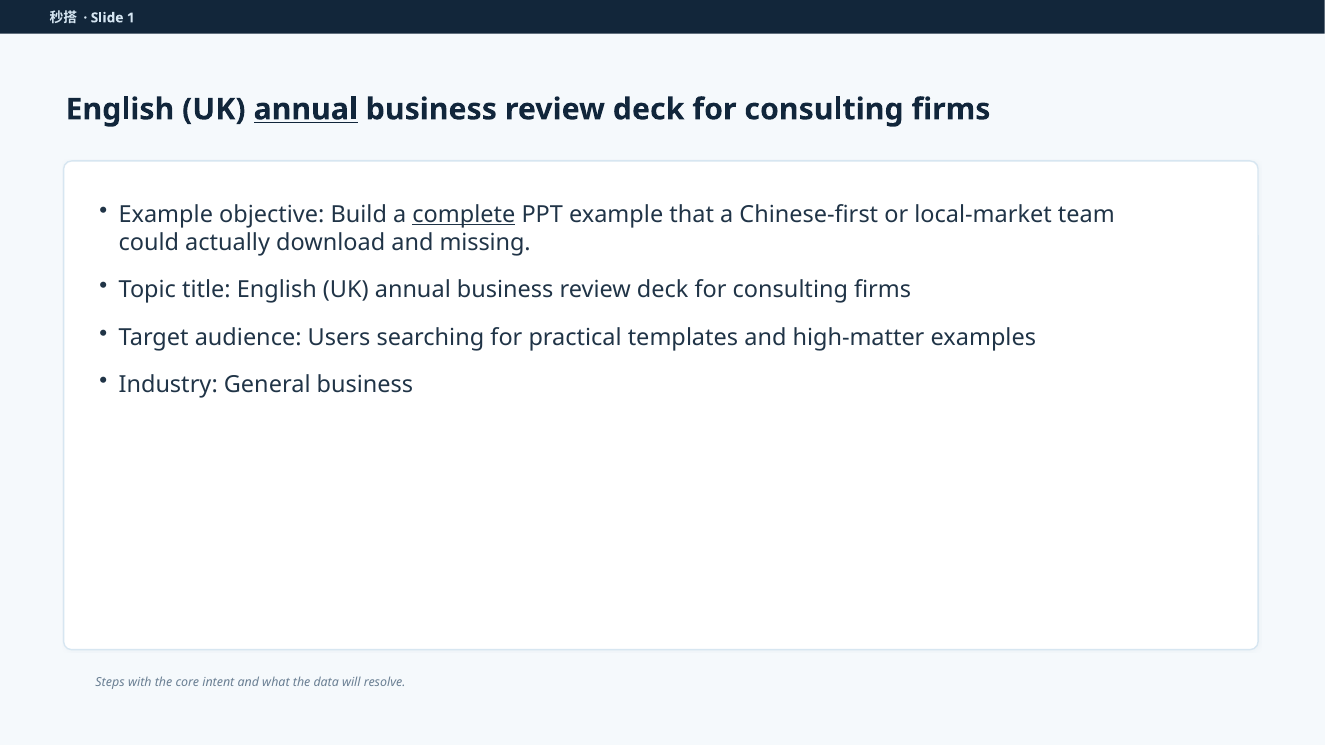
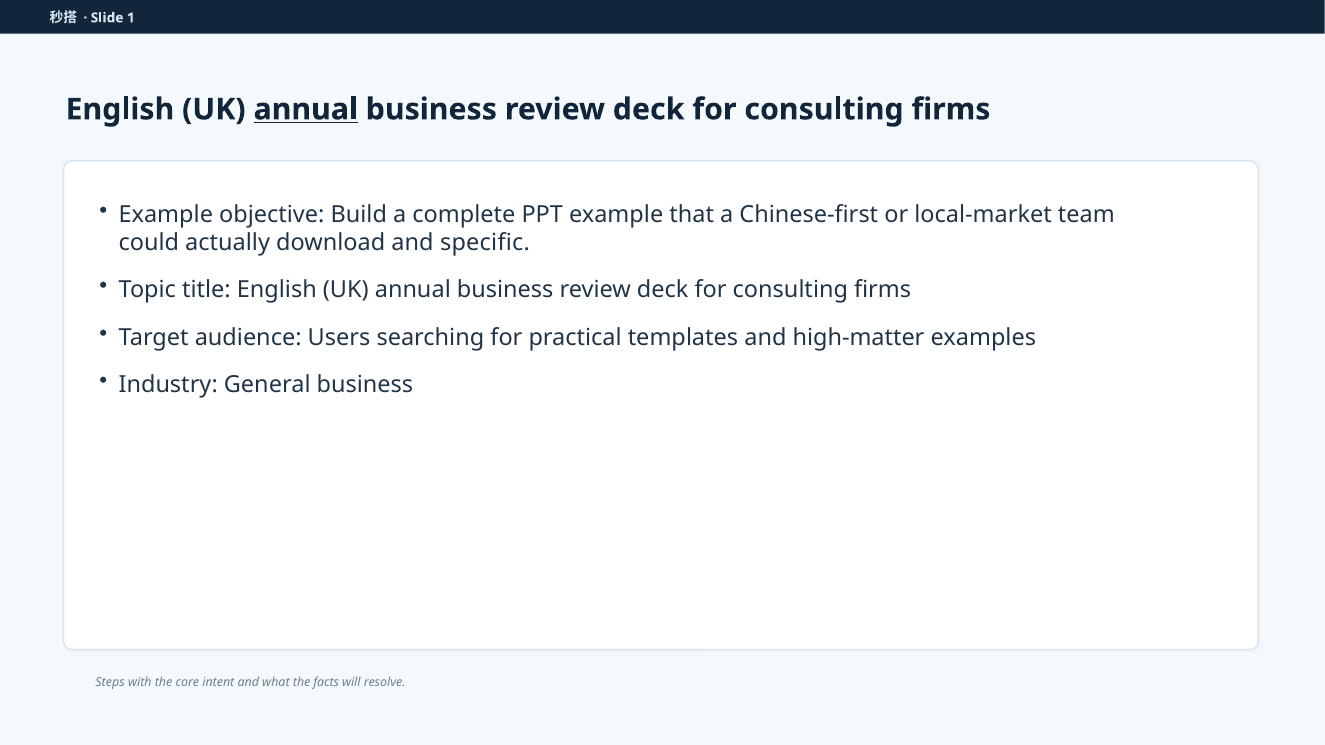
complete underline: present -> none (464, 214)
missing: missing -> specific (485, 243)
data: data -> facts (326, 683)
